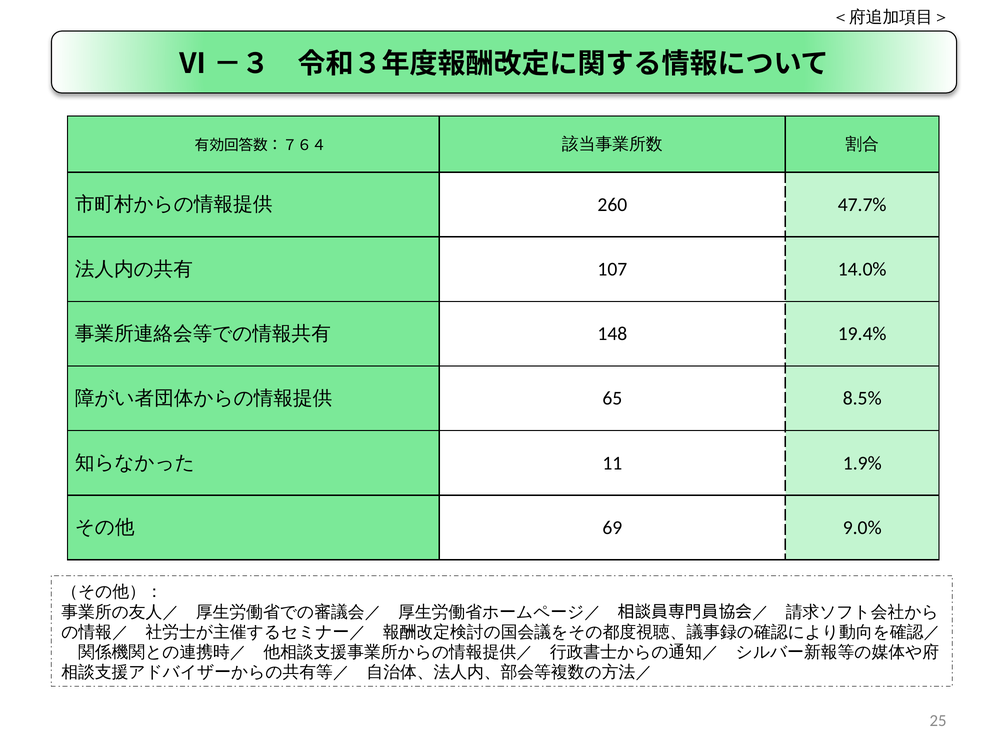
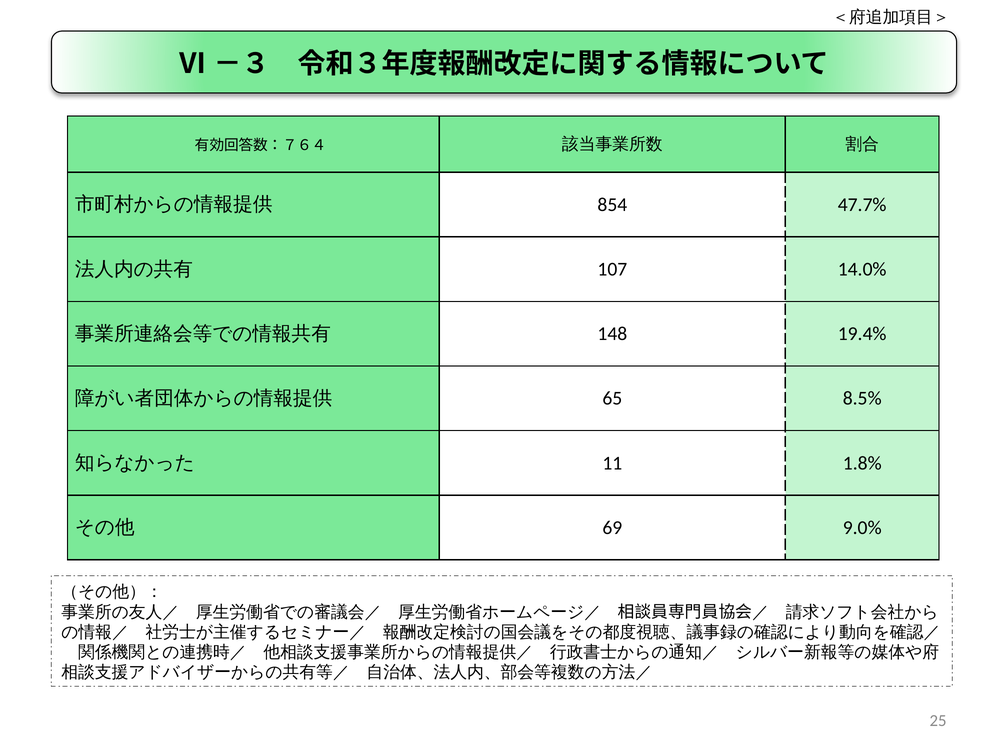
260: 260 -> 854 (612, 205)
1.9%: 1.9% -> 1.8% (862, 463)
